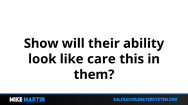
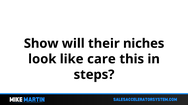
ability: ability -> niches (144, 44)
them: them -> steps (94, 75)
